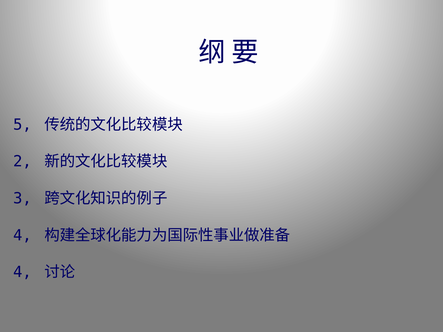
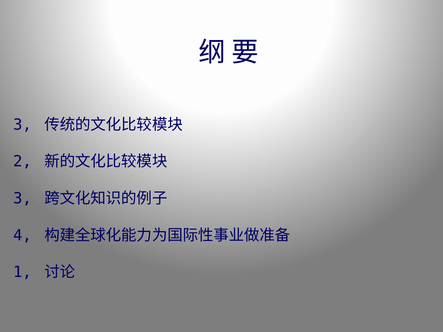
5: 5 -> 3 (22, 125)
4: 4 -> 1 (22, 272)
